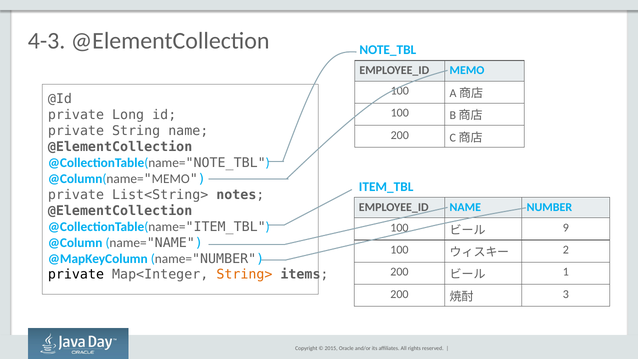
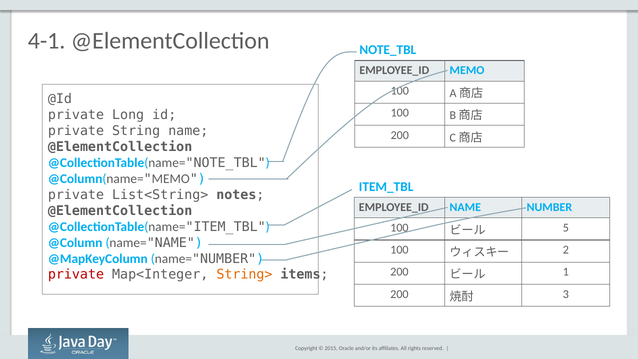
4-3: 4-3 -> 4-1 (47, 41)
9: 9 -> 5 (566, 228)
private colour: black -> red (76, 275)
